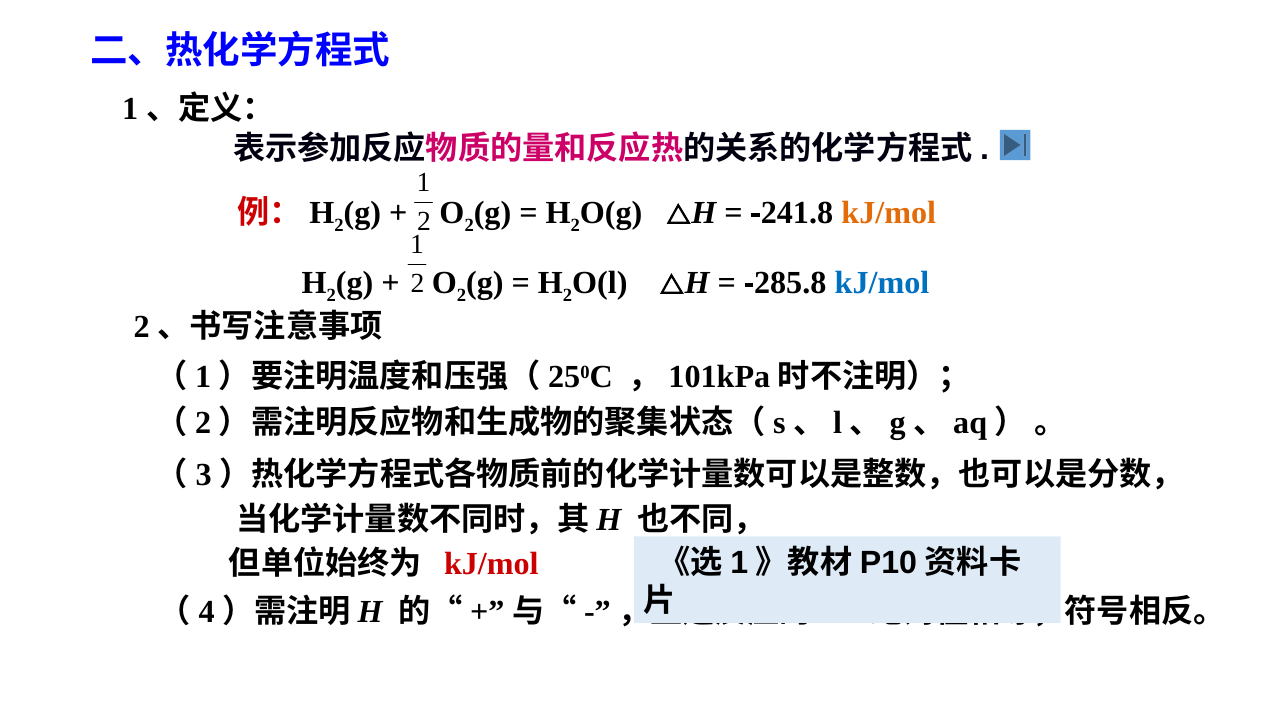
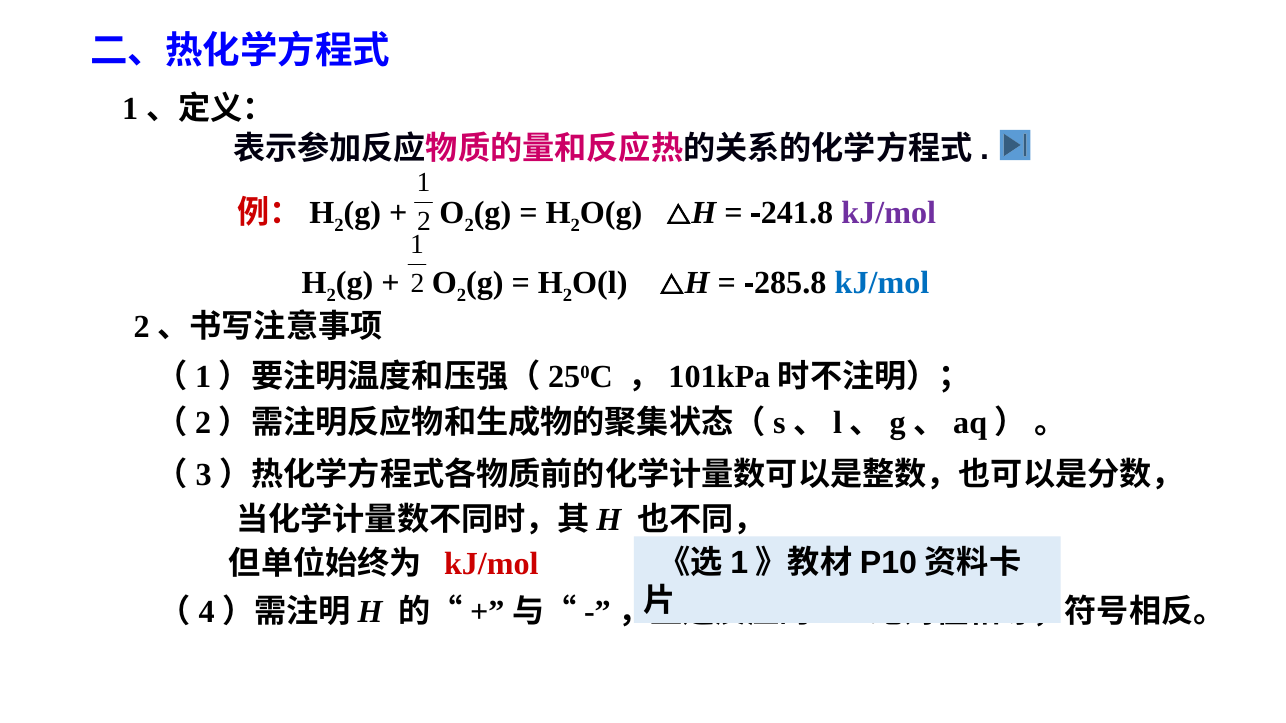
kJ/mol colour: orange -> purple (889, 213)
